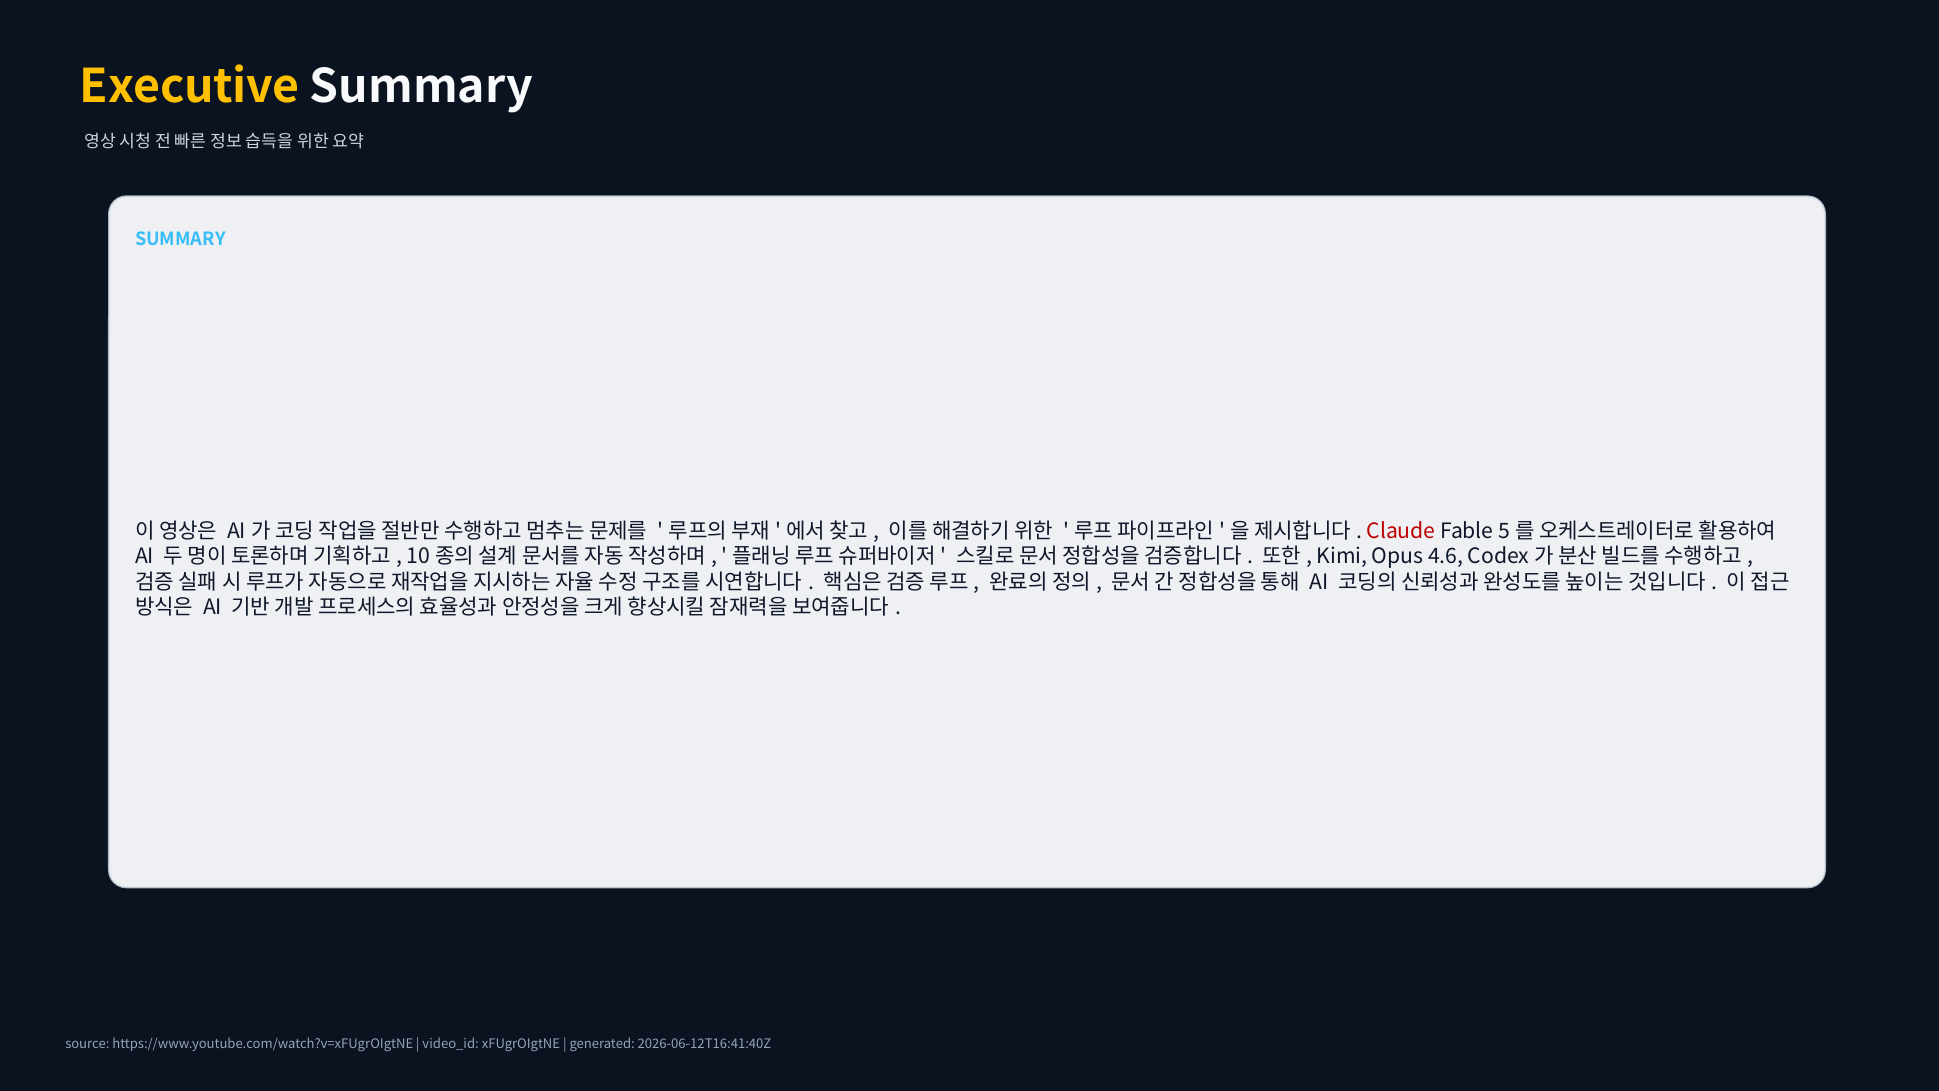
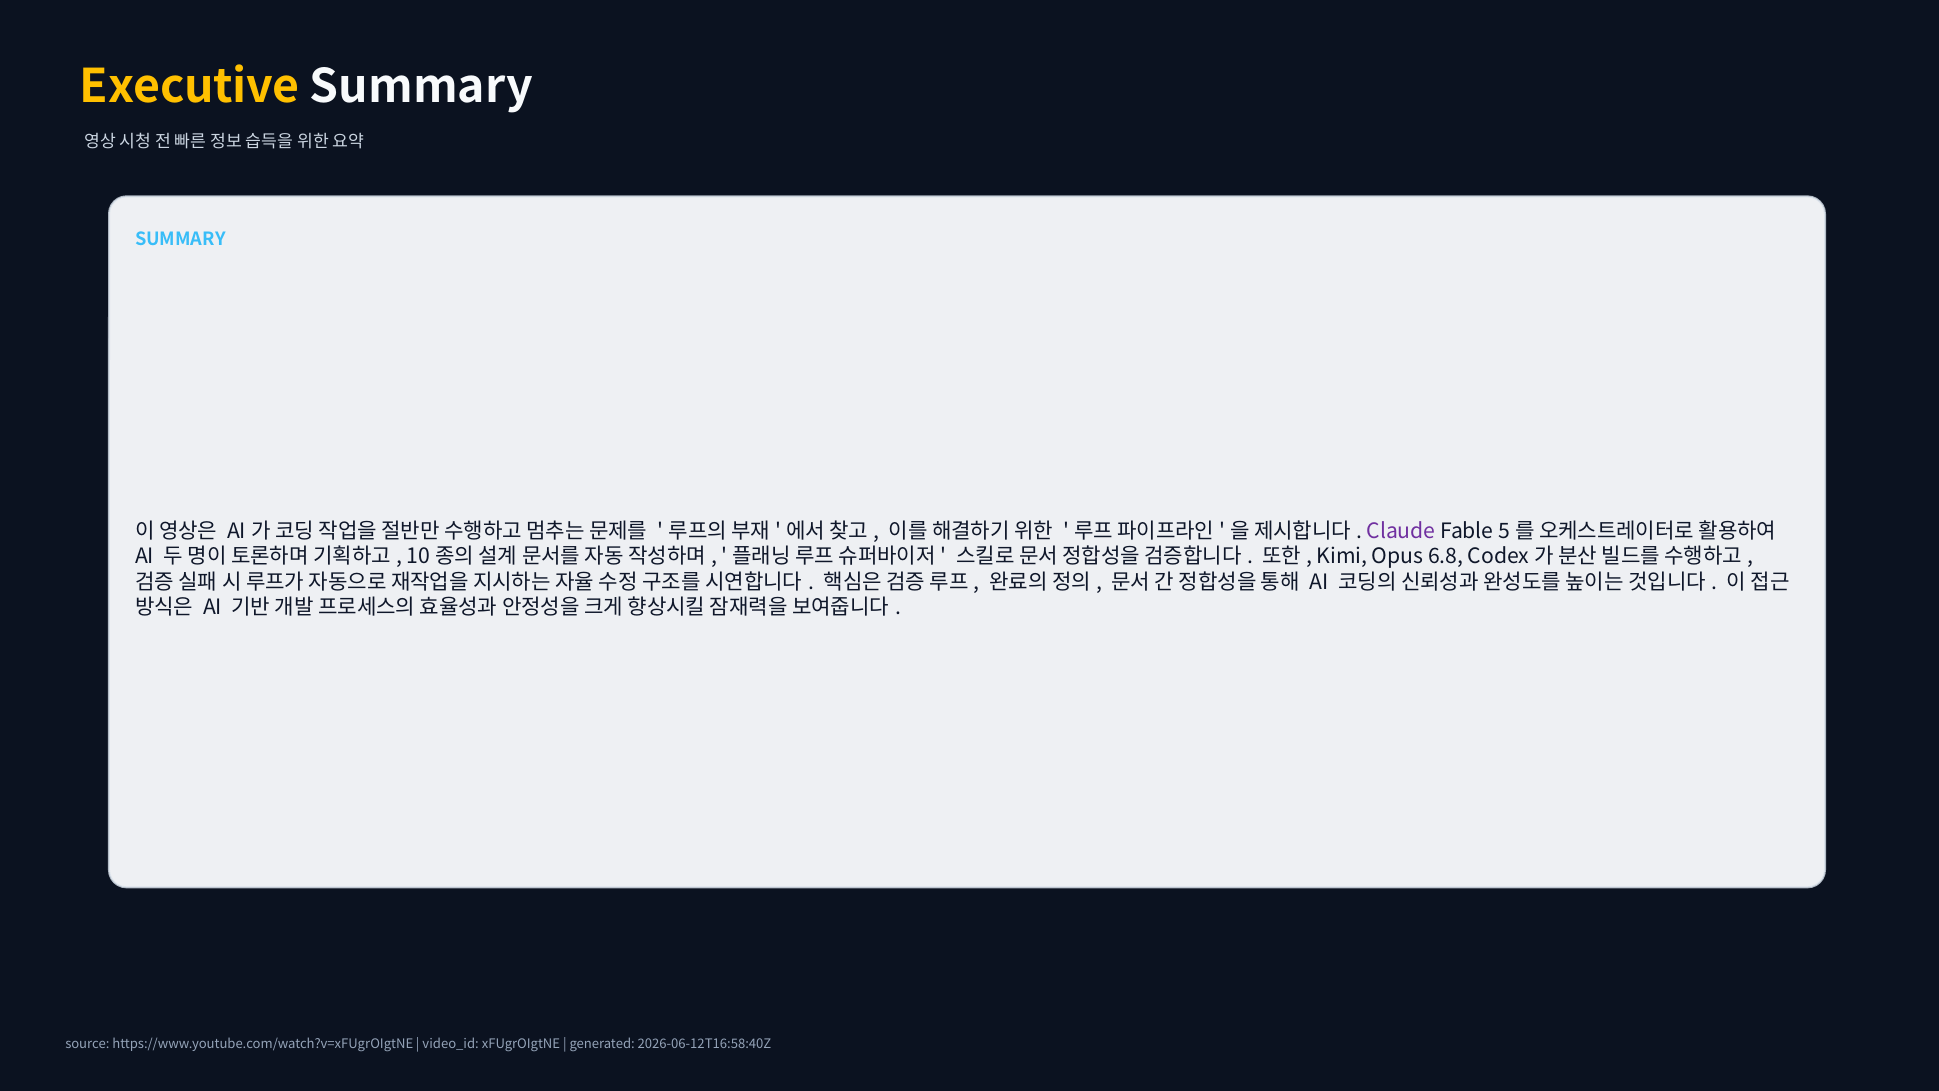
Claude colour: red -> purple (1401, 531)
4.6: 4.6 -> 6.8 (1446, 557)
2026-06-12T16:41:40Z: 2026-06-12T16:41:40Z -> 2026-06-12T16:58:40Z (704, 1044)
